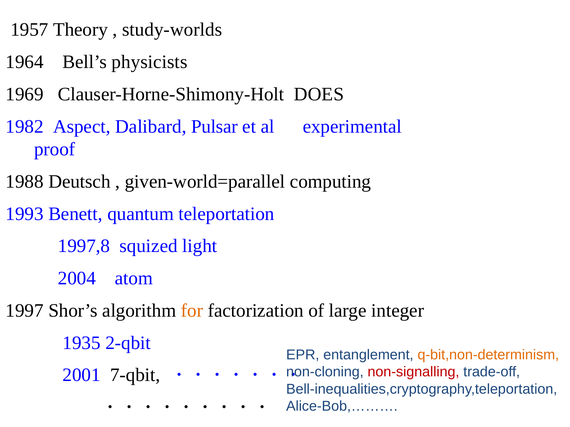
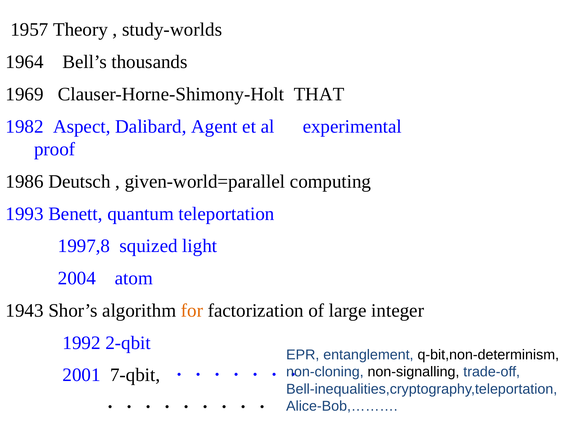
physicists: physicists -> thousands (150, 62)
DOES: DOES -> THAT (319, 94)
Pulsar: Pulsar -> Agent (214, 127)
1988: 1988 -> 1986 (25, 182)
1997: 1997 -> 1943 (25, 311)
1935: 1935 -> 1992 (82, 343)
q-bit,non-determinism colour: orange -> black (488, 355)
non-signalling colour: red -> black (413, 372)
